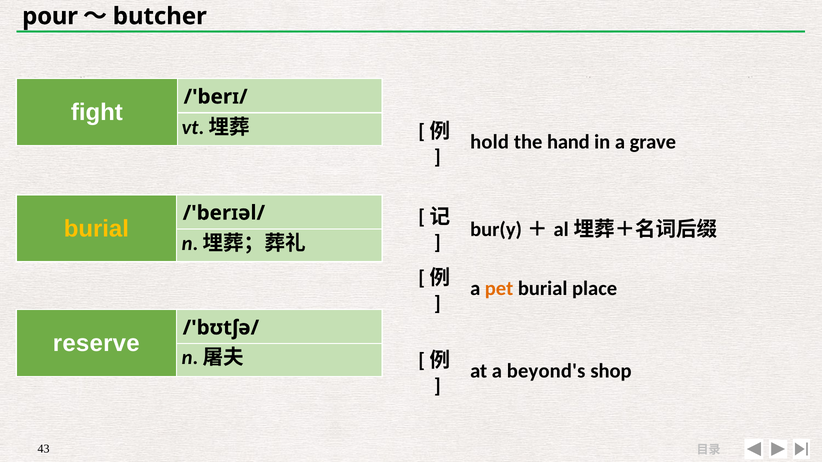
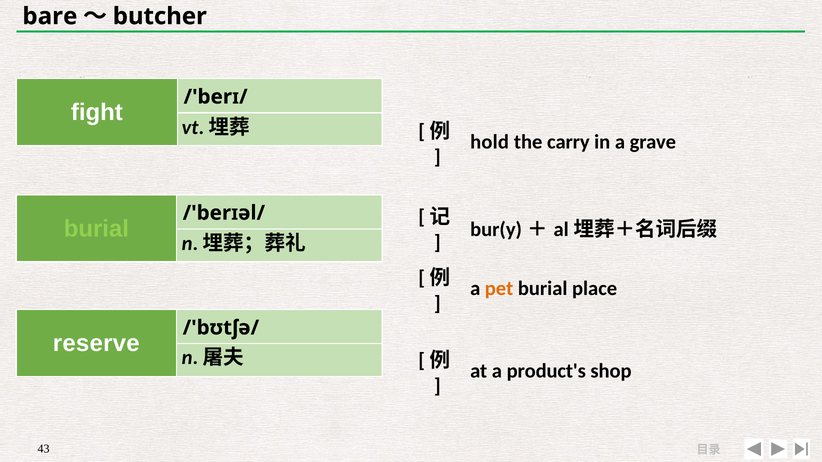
pour: pour -> bare (50, 16)
hand: hand -> carry (568, 142)
burial colour: yellow -> light green (96, 229)
beyond's: beyond's -> product's (546, 371)
